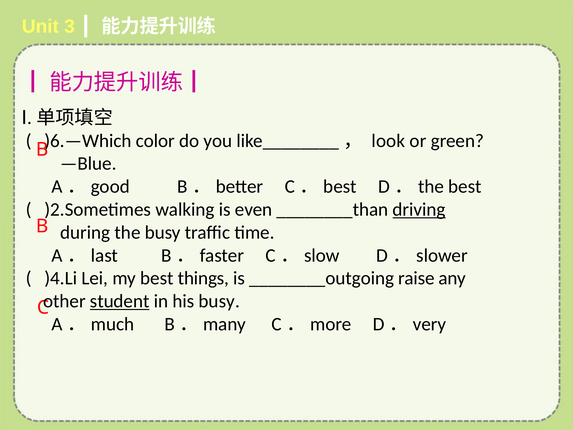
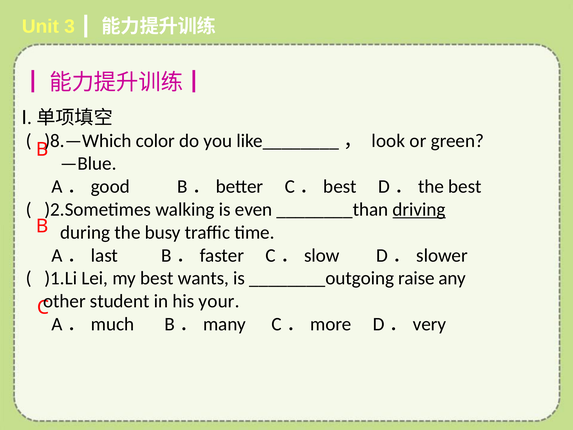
)6.—Which: )6.—Which -> )8.—Which (88, 141)
)4.Li: )4.Li -> )1.Li (61, 278)
things: things -> wants (203, 278)
student underline: present -> none (120, 301)
his busy: busy -> your (219, 301)
